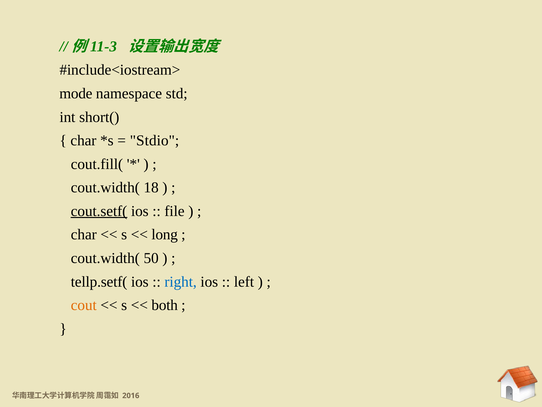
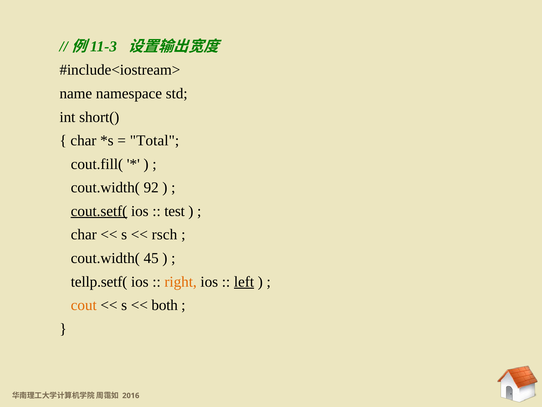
mode: mode -> name (76, 93)
Stdio: Stdio -> Total (155, 140)
18: 18 -> 92 (151, 187)
file: file -> test (175, 211)
long: long -> rsch (165, 234)
50: 50 -> 45 (151, 258)
right colour: blue -> orange (181, 281)
left underline: none -> present (244, 281)
